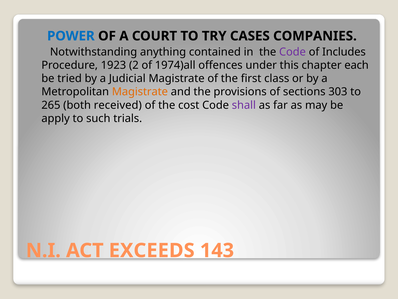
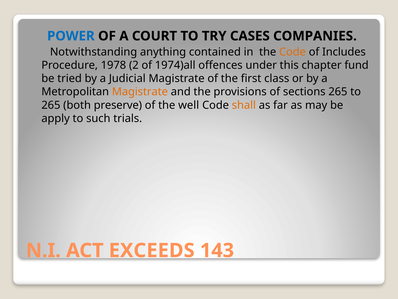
Code colour: purple -> orange (292, 52)
1923: 1923 -> 1978 (113, 65)
each: each -> fund (357, 65)
sections 303: 303 -> 265 (338, 92)
received: received -> preserve (118, 105)
cost: cost -> well (189, 105)
shall colour: purple -> orange (244, 105)
